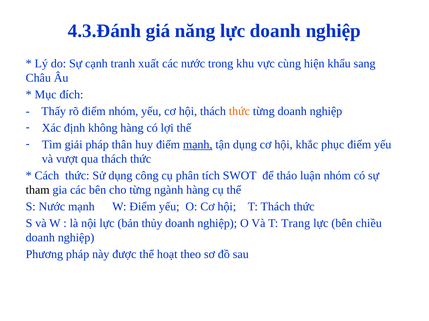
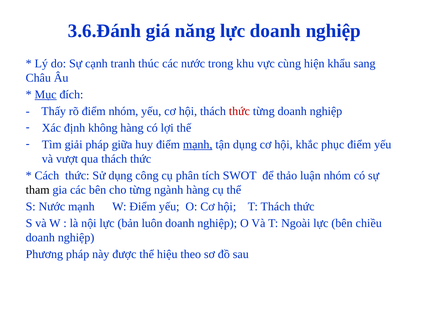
4.3.Đánh: 4.3.Đánh -> 3.6.Đánh (105, 31)
xuất: xuất -> thúc (149, 64)
Mục underline: none -> present (46, 95)
thức colour: orange -> red (239, 112)
thân: thân -> giữa (122, 145)
thủy: thủy -> luôn (152, 224)
Trang: Trang -> Ngoài (296, 224)
hoạt: hoạt -> hiệu (167, 255)
